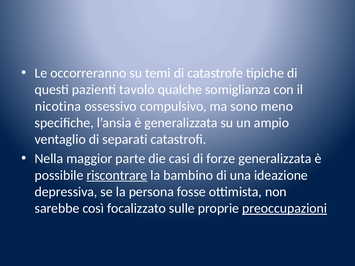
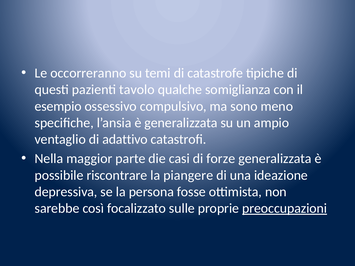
nicotina: nicotina -> esempio (58, 106)
separati: separati -> adattivo (125, 139)
riscontrare underline: present -> none (117, 175)
bambino: bambino -> piangere (188, 175)
